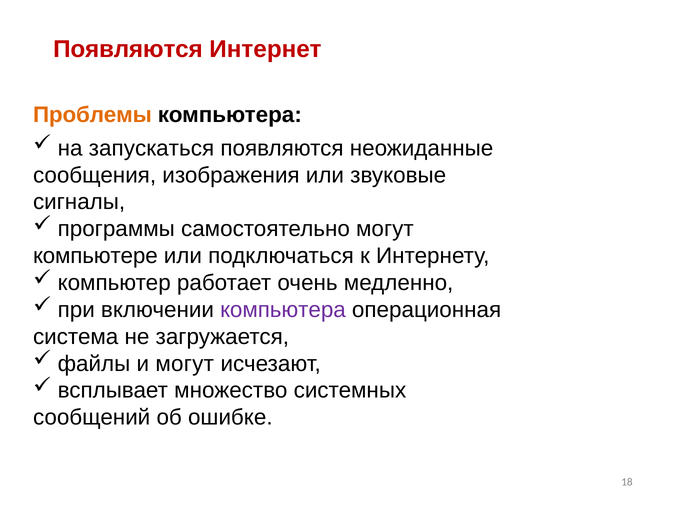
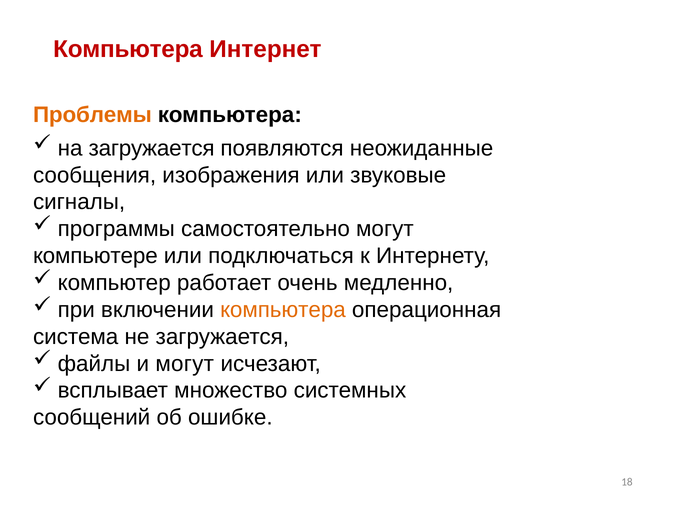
Появляются: Появляются -> Компьютера (128, 49)
на запускаться: запускаться -> загружается (152, 148)
компьютера colour: purple -> orange (283, 310)
